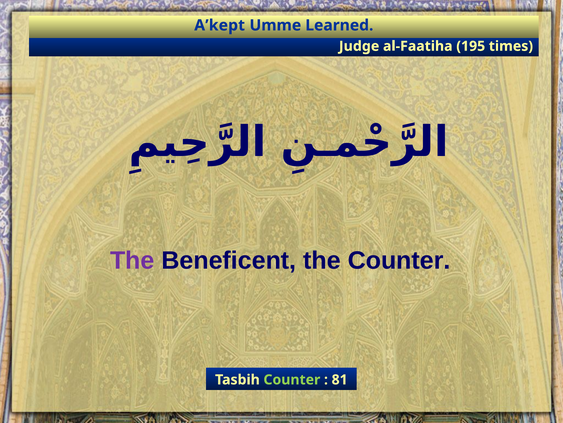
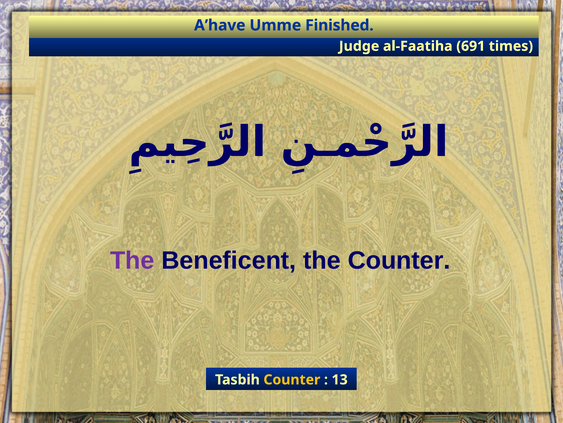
A’kept: A’kept -> A’have (220, 25)
Learned: Learned -> Finished (339, 25)
195: 195 -> 691 (471, 46)
Counter colour: light green -> yellow (292, 379)
81: 81 -> 13 (340, 379)
